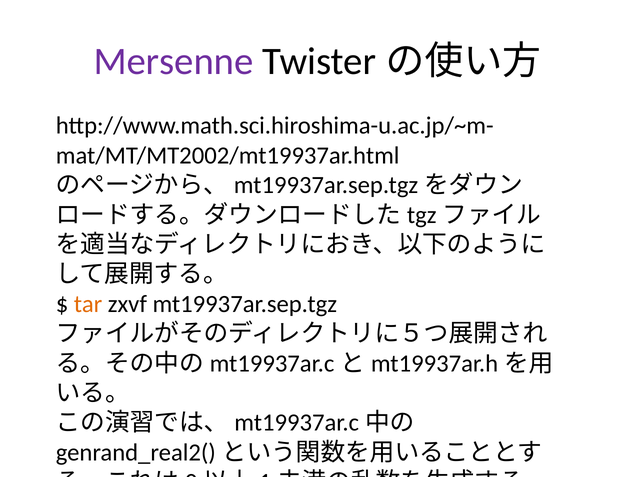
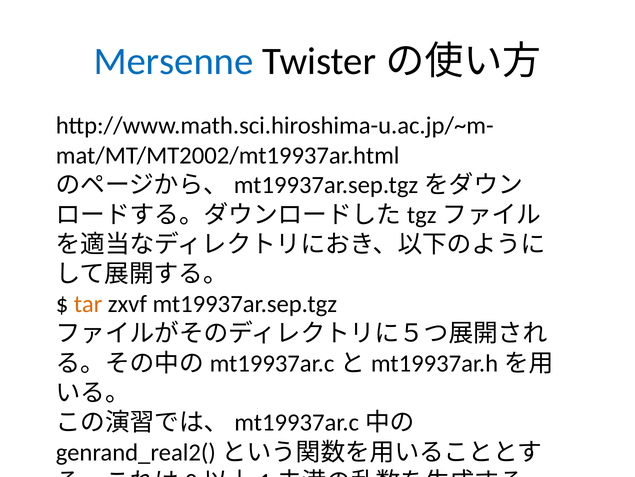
Mersenne colour: purple -> blue (174, 61)
